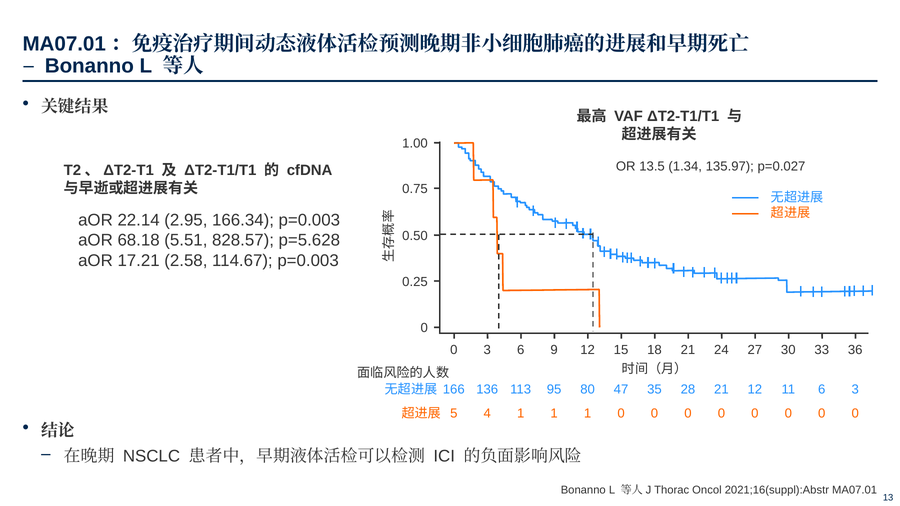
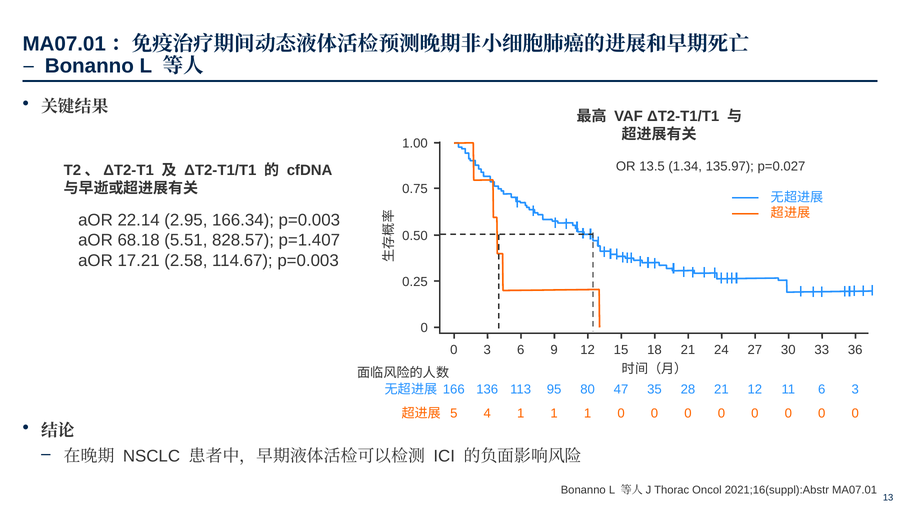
p=5.628: p=5.628 -> p=1.407 (309, 240)
